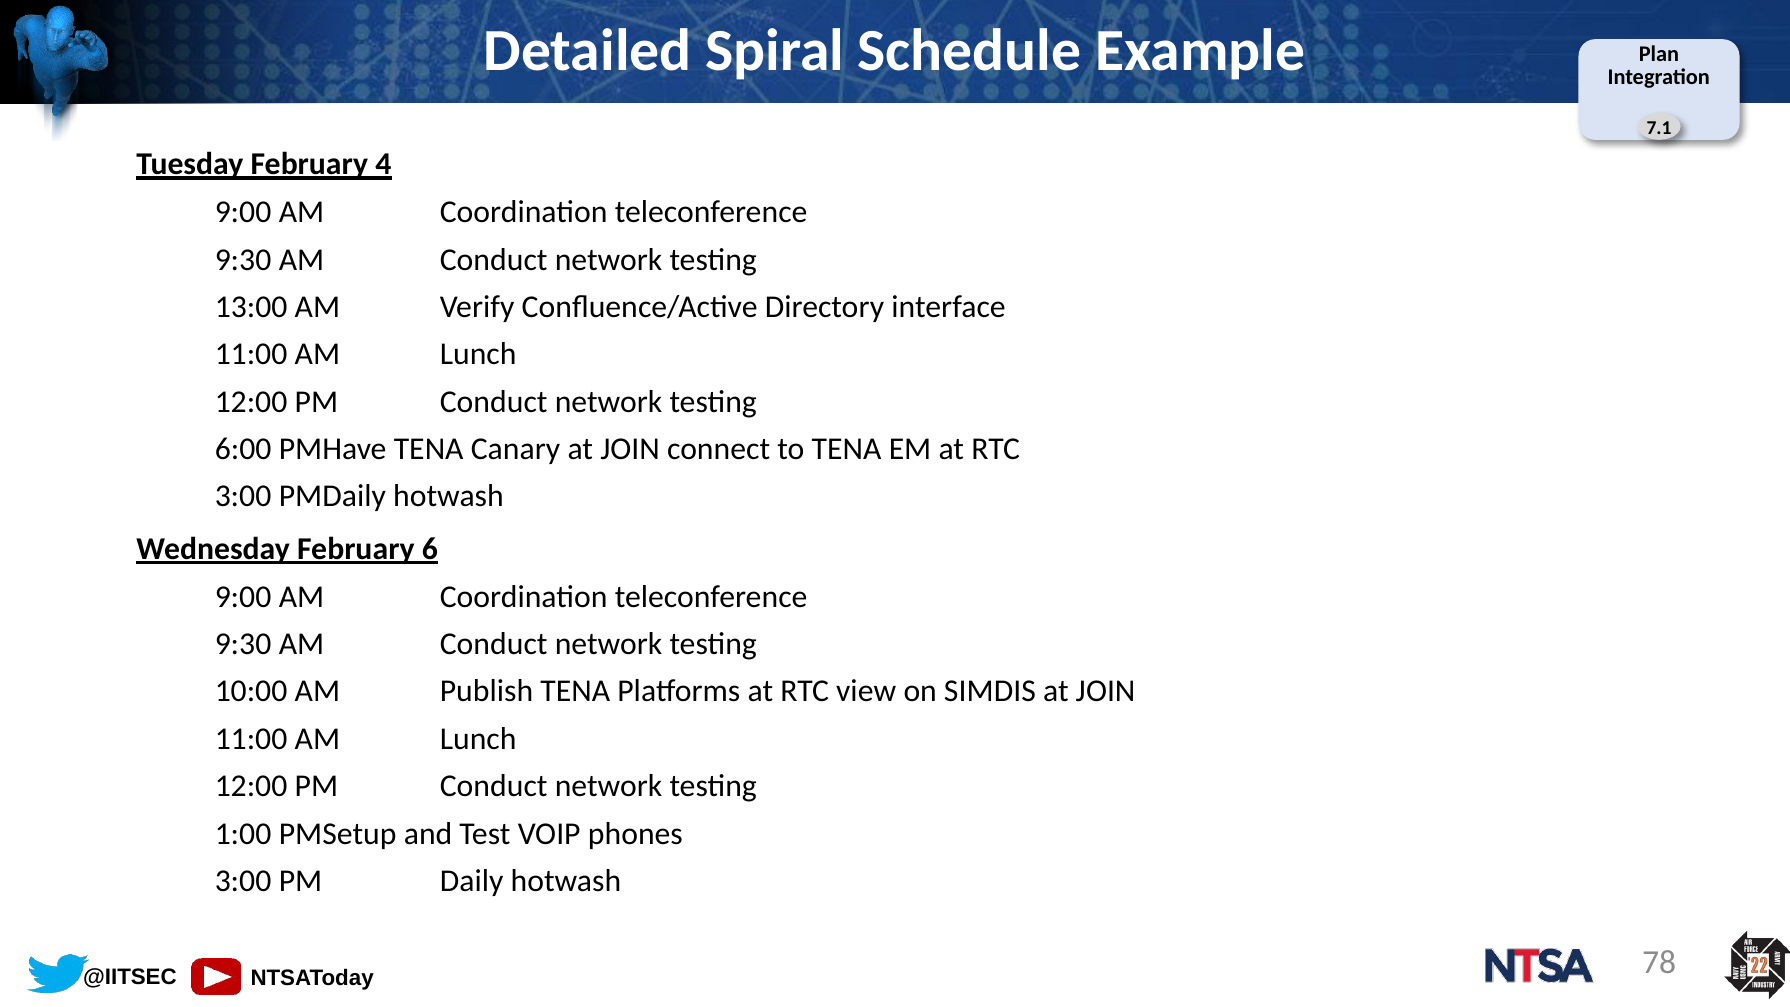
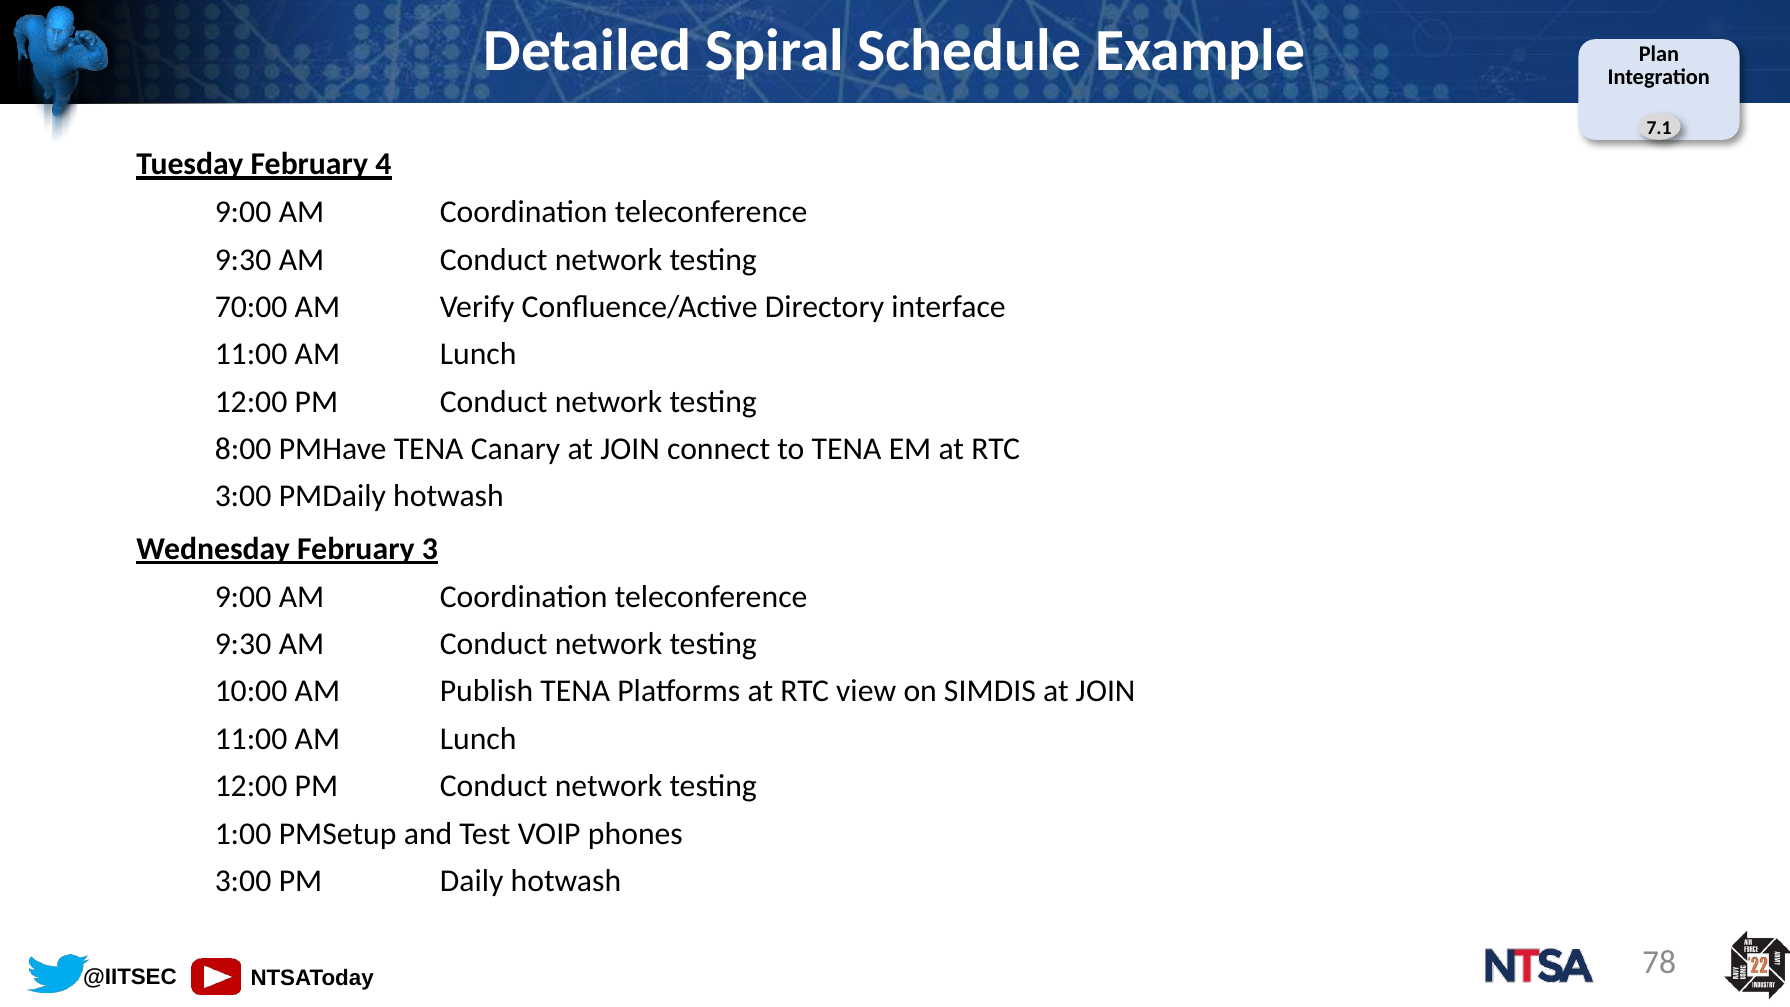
13:00: 13:00 -> 70:00 (251, 307)
6:00: 6:00 -> 8:00 (243, 449)
6: 6 -> 3 (430, 549)
